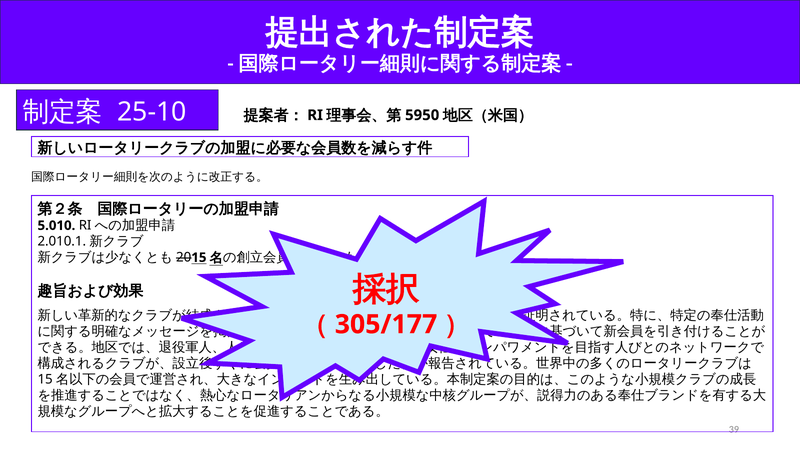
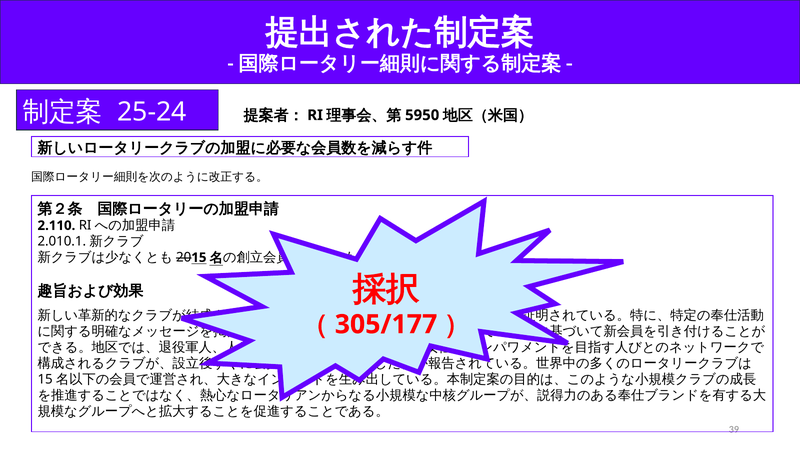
25-10: 25-10 -> 25-24 (152, 112)
5.010: 5.010 -> 2.110 (56, 226)
